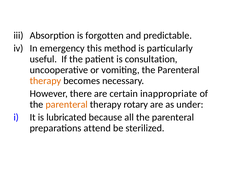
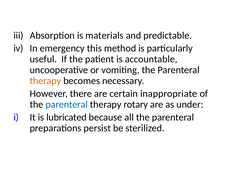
forgotten: forgotten -> materials (105, 35)
consultation: consultation -> accountable (151, 59)
parenteral colour: orange -> blue (67, 104)
attend: attend -> persist (97, 128)
